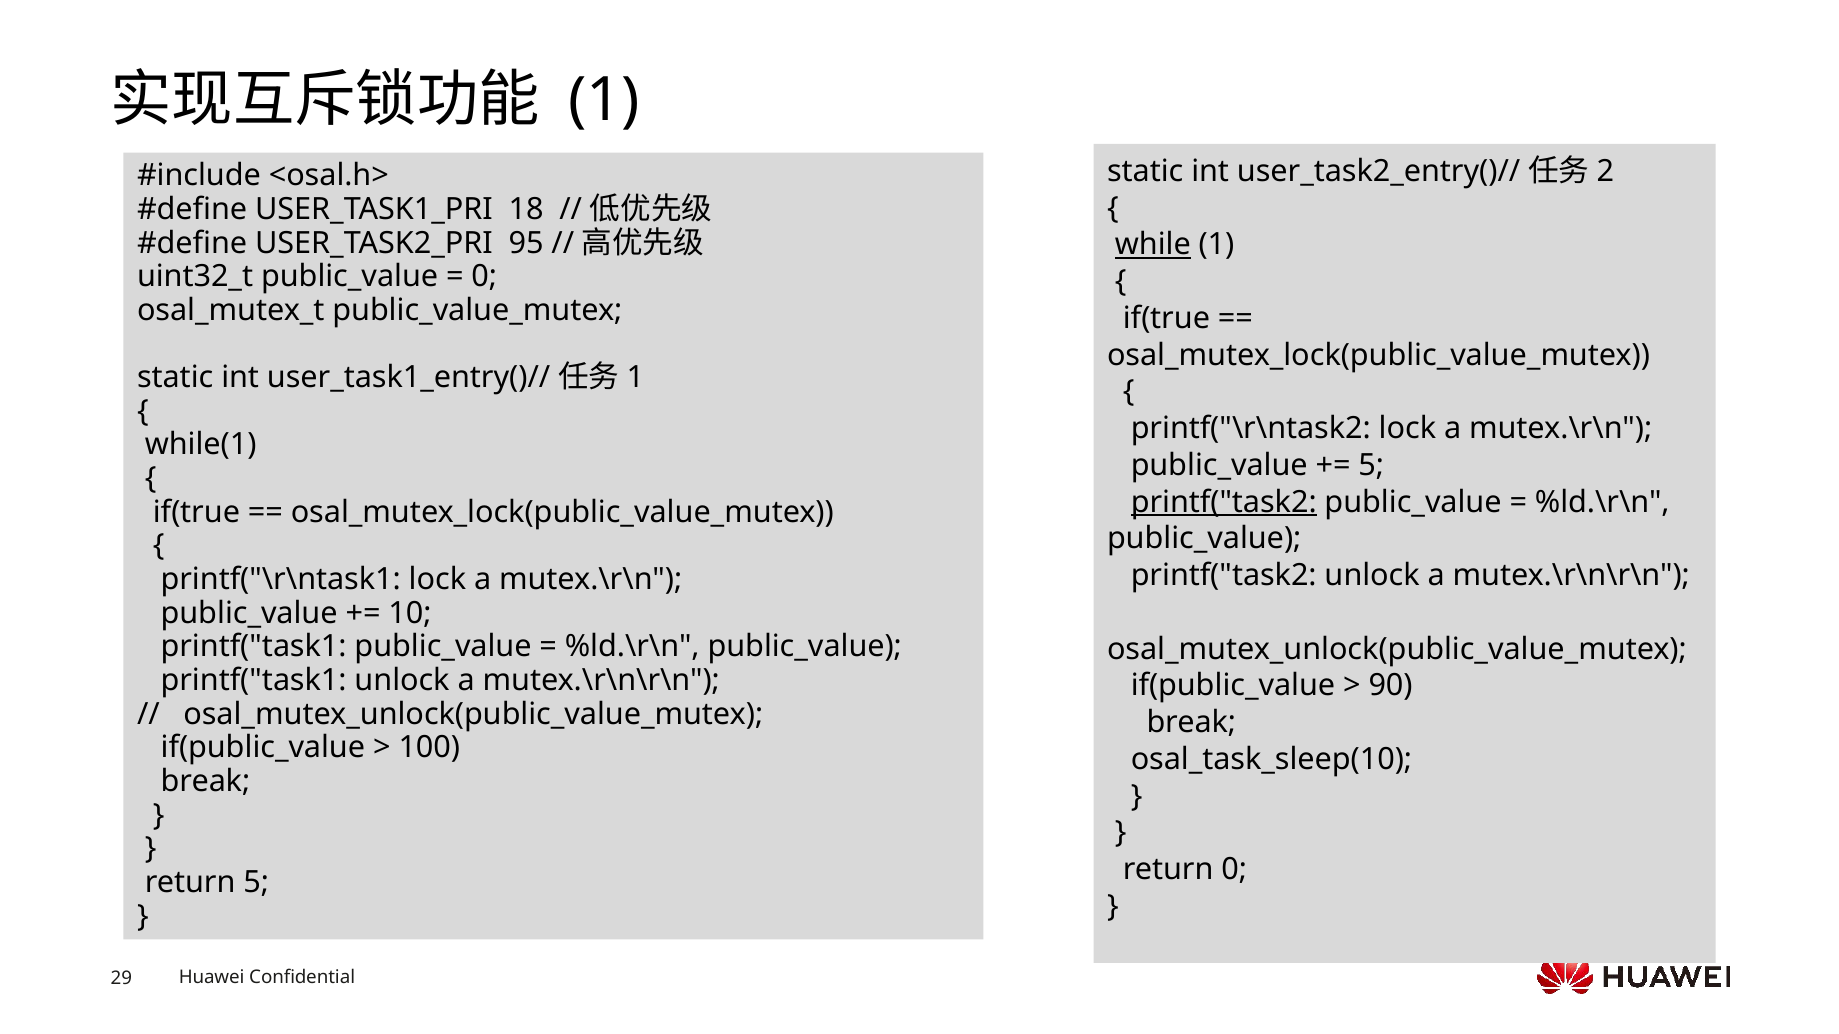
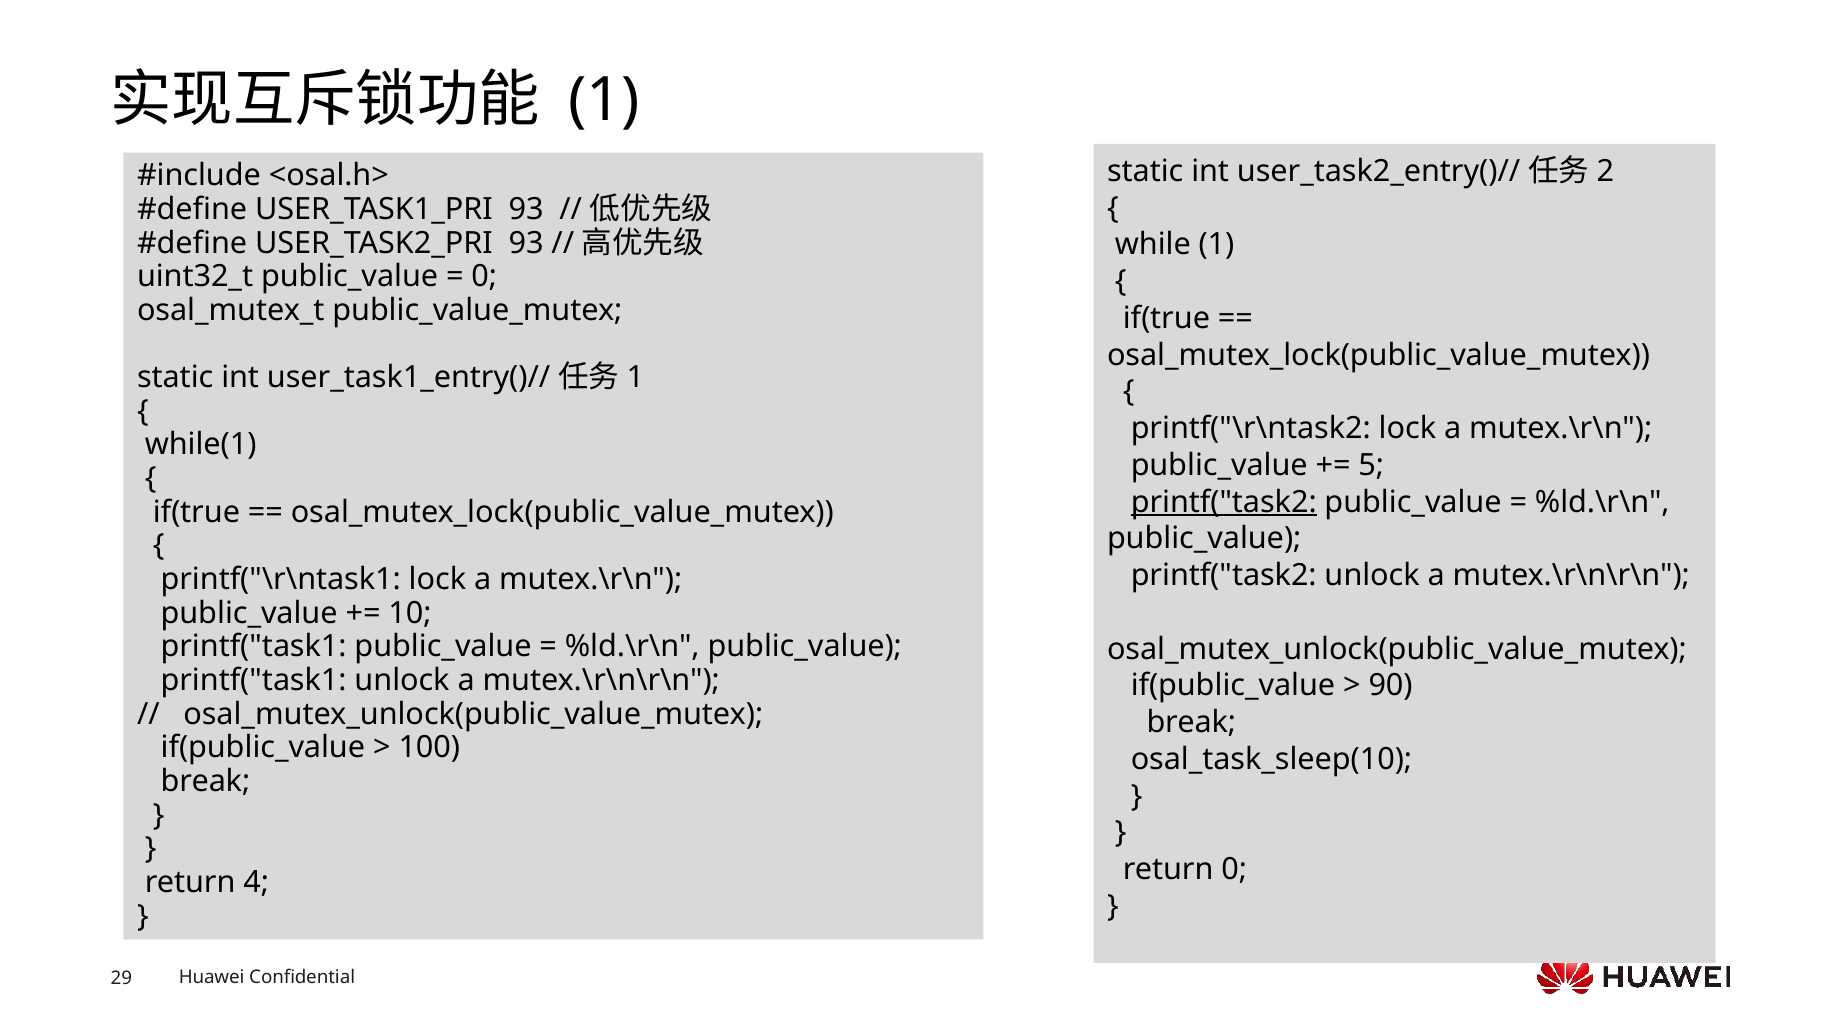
USER_TASK1_PRI 18: 18 -> 93 (526, 209)
USER_TASK2_PRI 95: 95 -> 93 (526, 243)
while underline: present -> none (1153, 245)
return 5: 5 -> 4 (256, 883)
